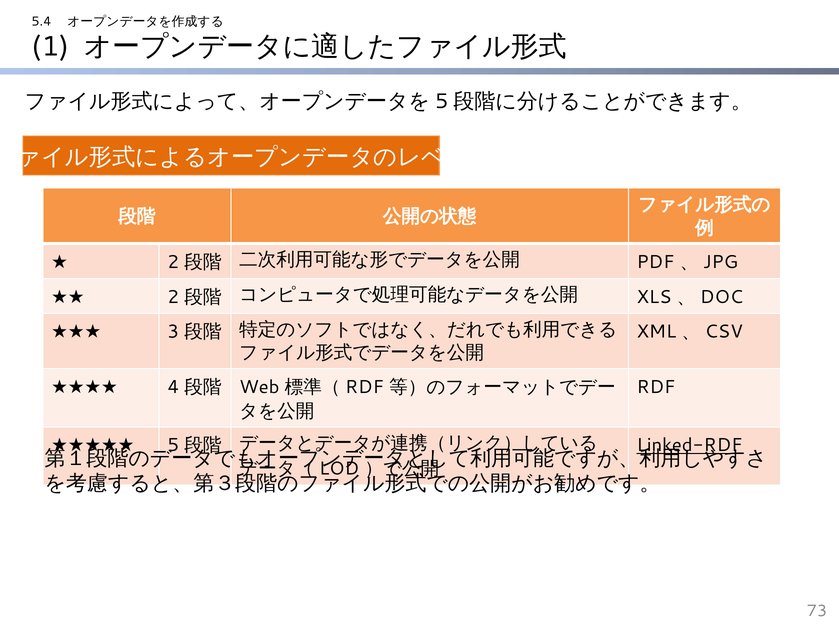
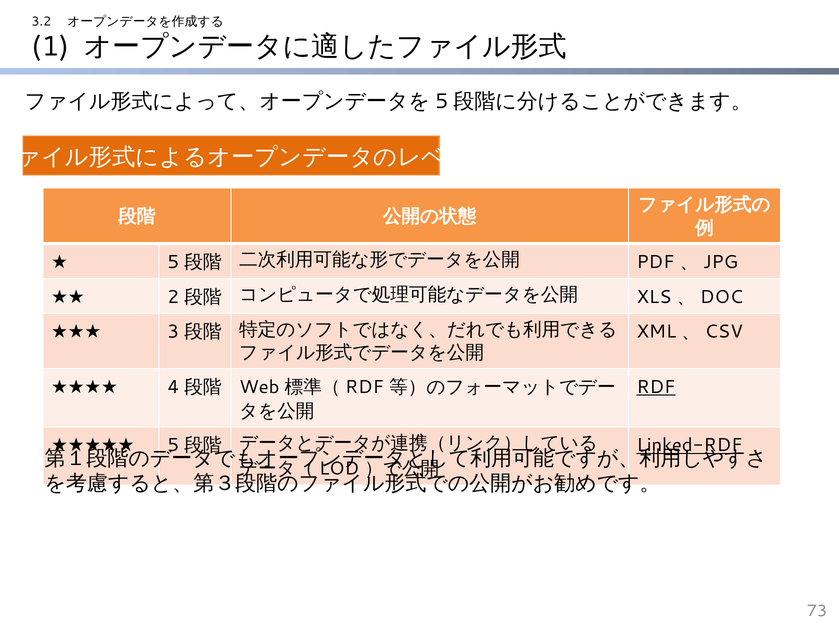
5.4: 5.4 -> 3.2 (41, 21)
2: 2 -> 5 (173, 262)
RDF underline: none -> present (656, 387)
